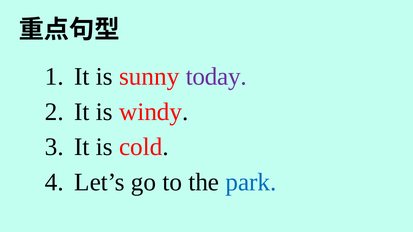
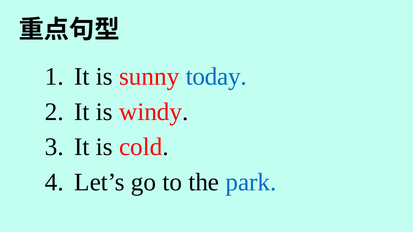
today colour: purple -> blue (216, 77)
